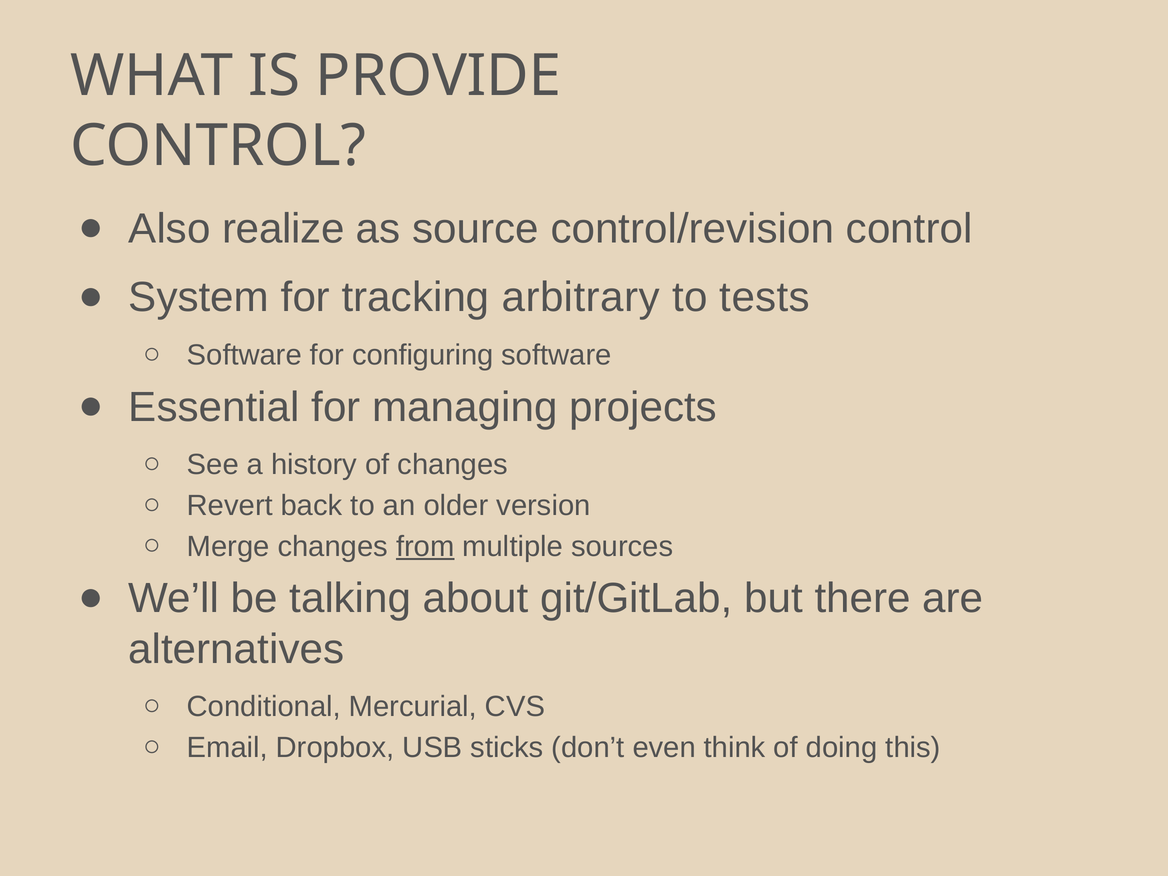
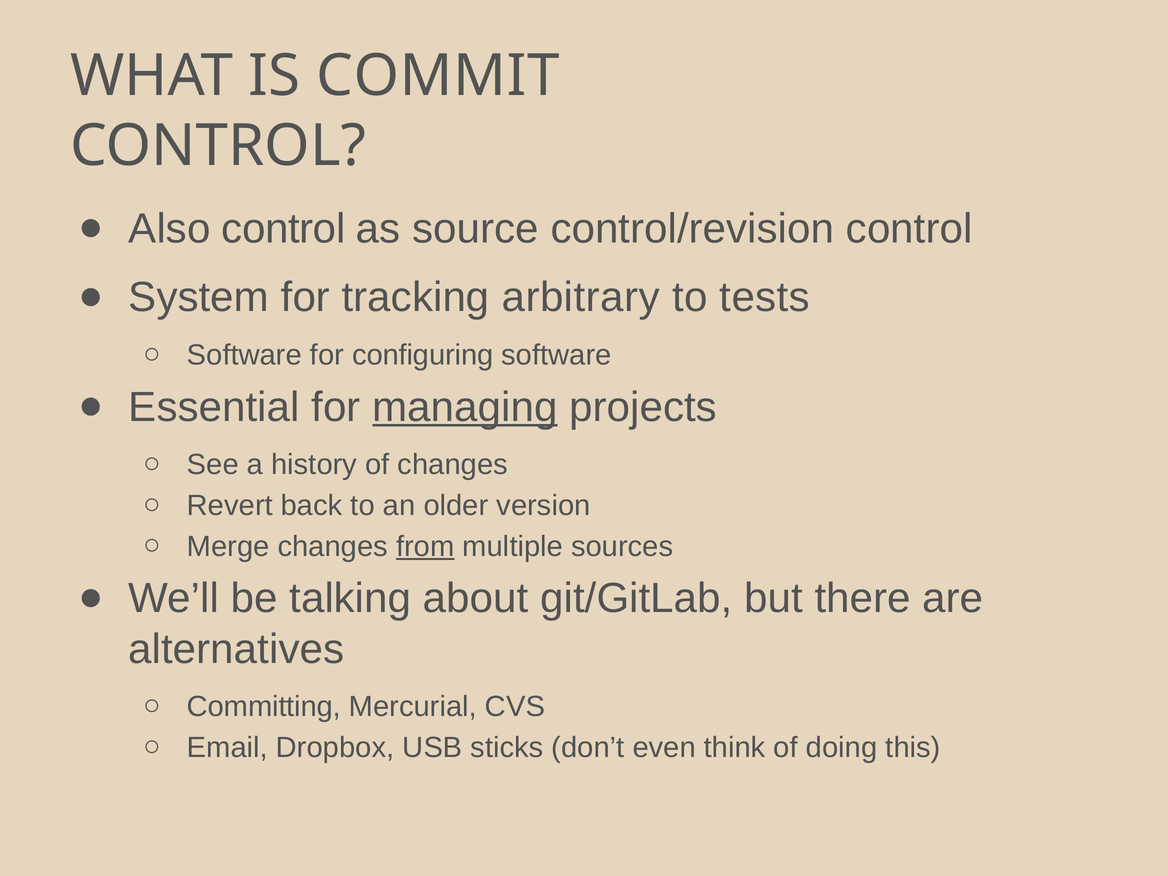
PROVIDE: PROVIDE -> COMMIT (438, 76)
Also realize: realize -> control (283, 229)
managing underline: none -> present (465, 407)
Conditional: Conditional -> Committing (264, 707)
